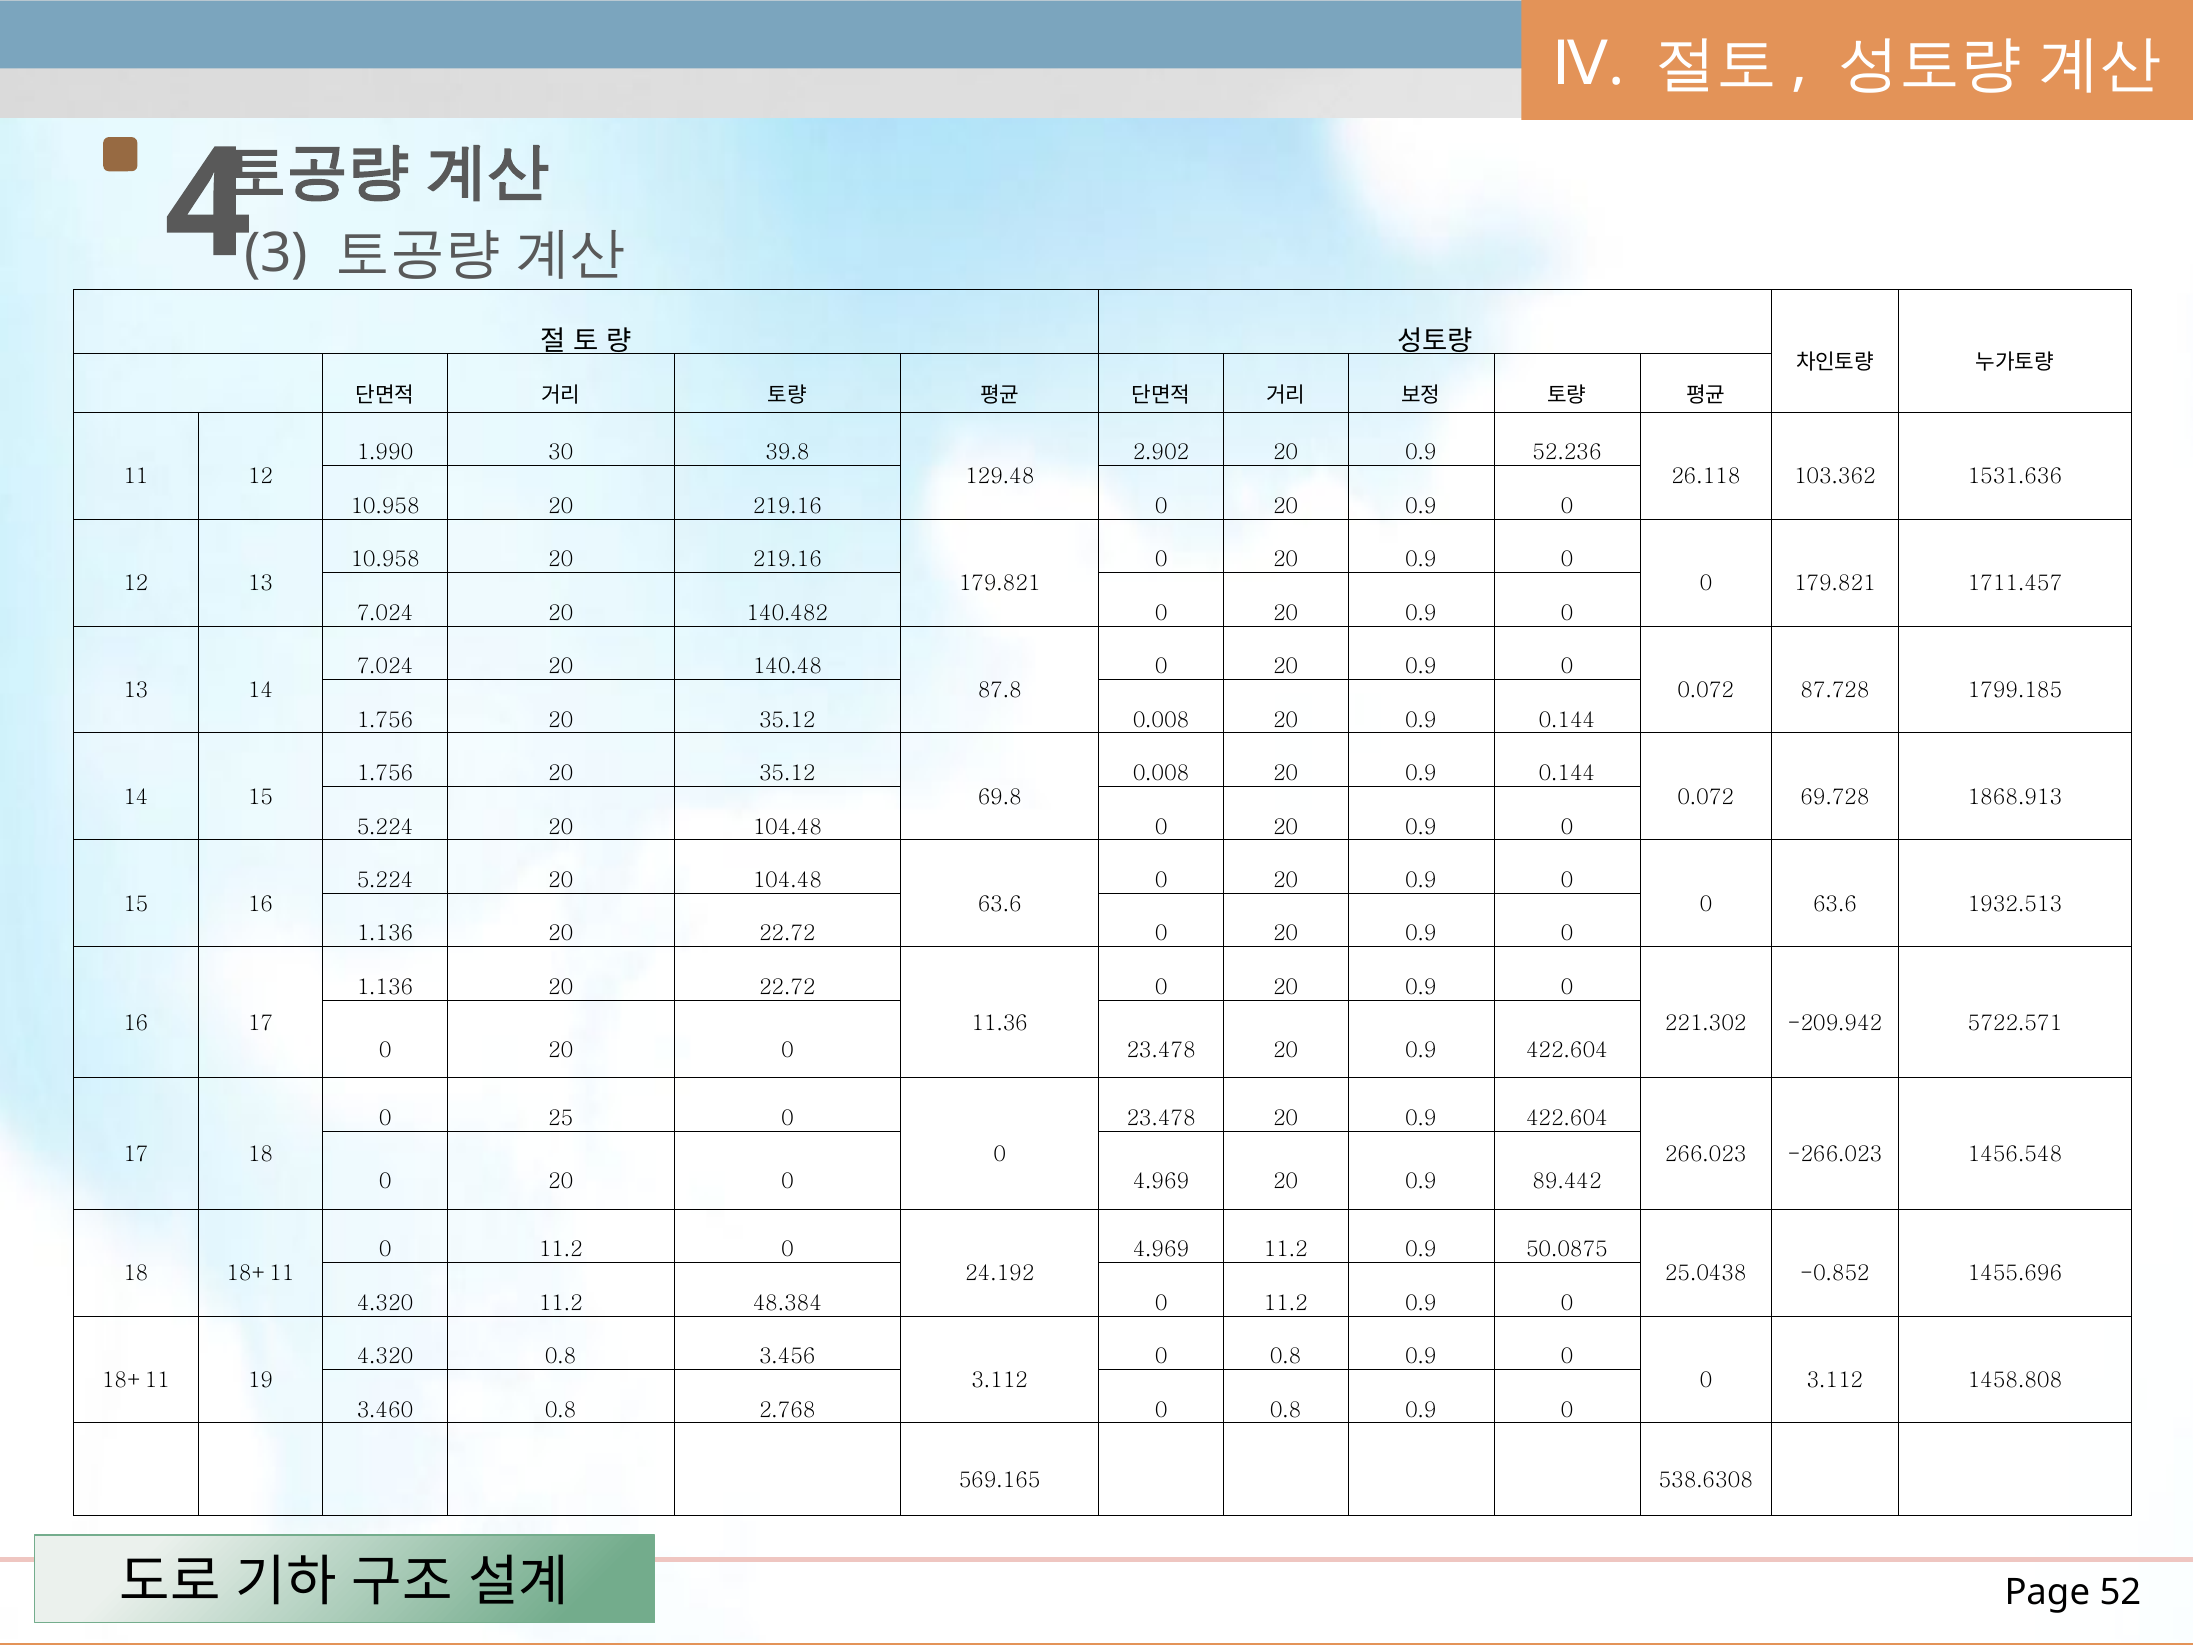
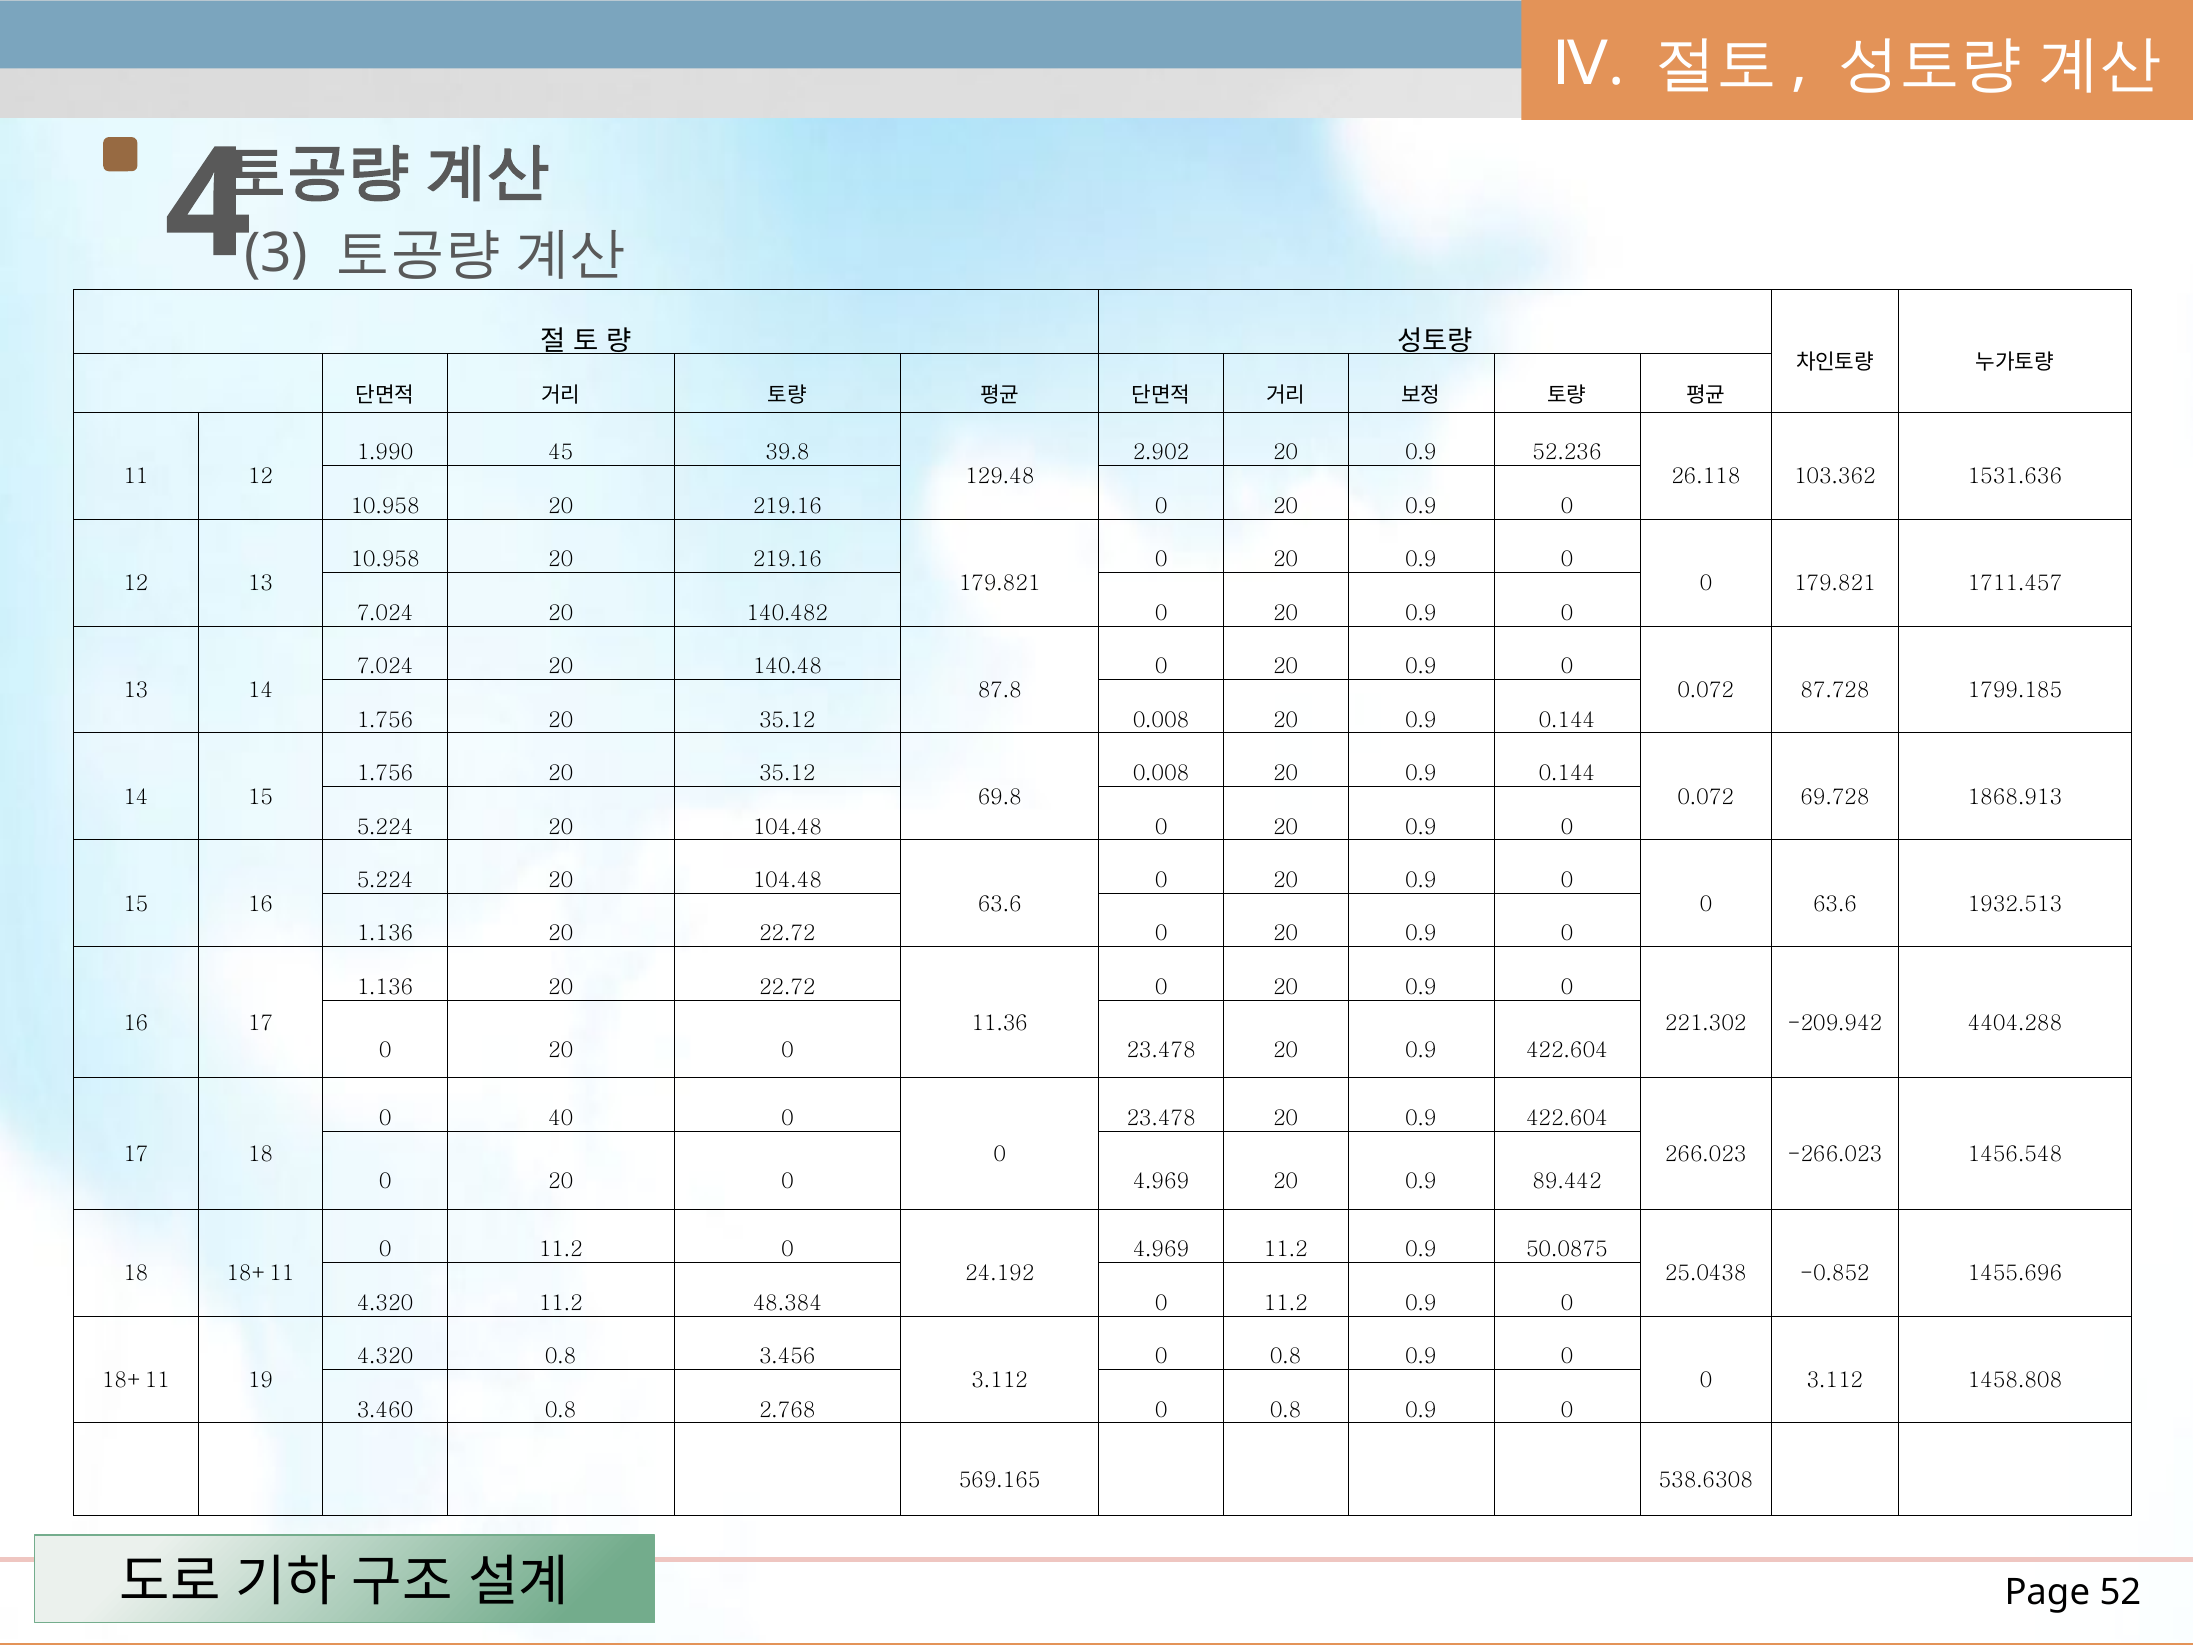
30: 30 -> 45 (561, 453)
5722.571: 5722.571 -> 4404.288 (2015, 1023)
25: 25 -> 40 (561, 1118)
